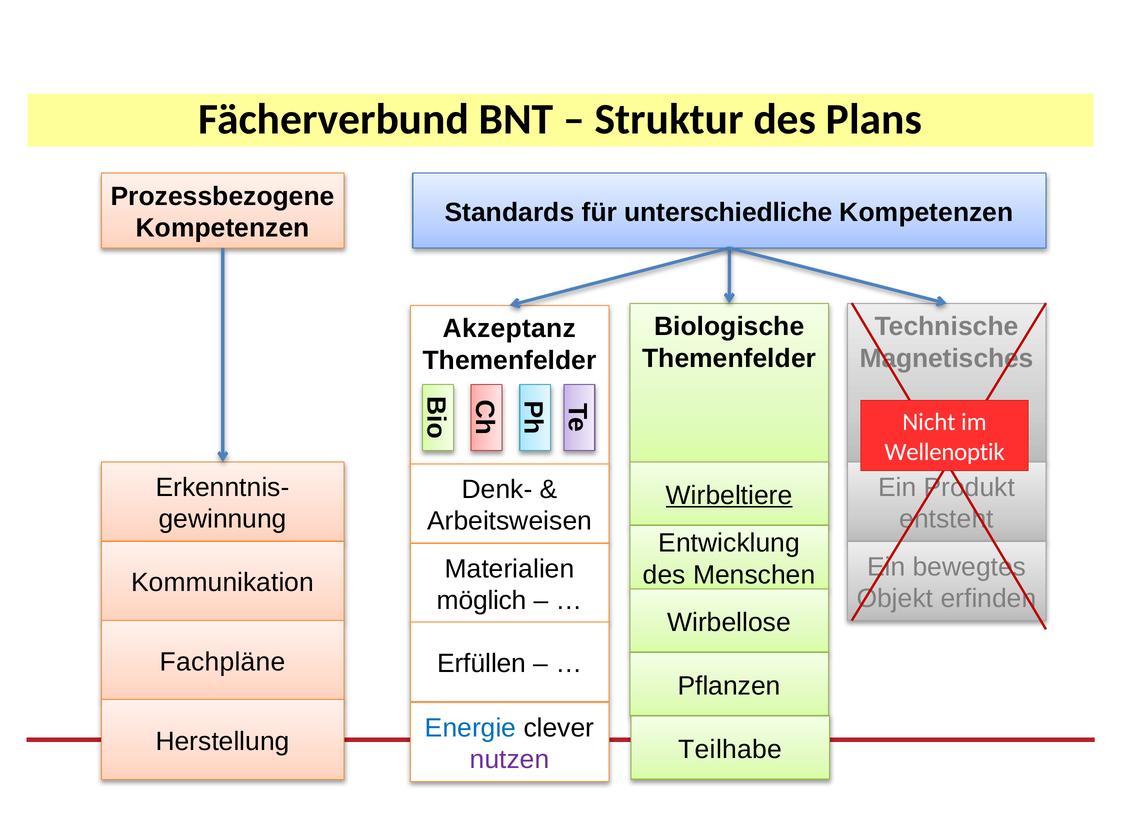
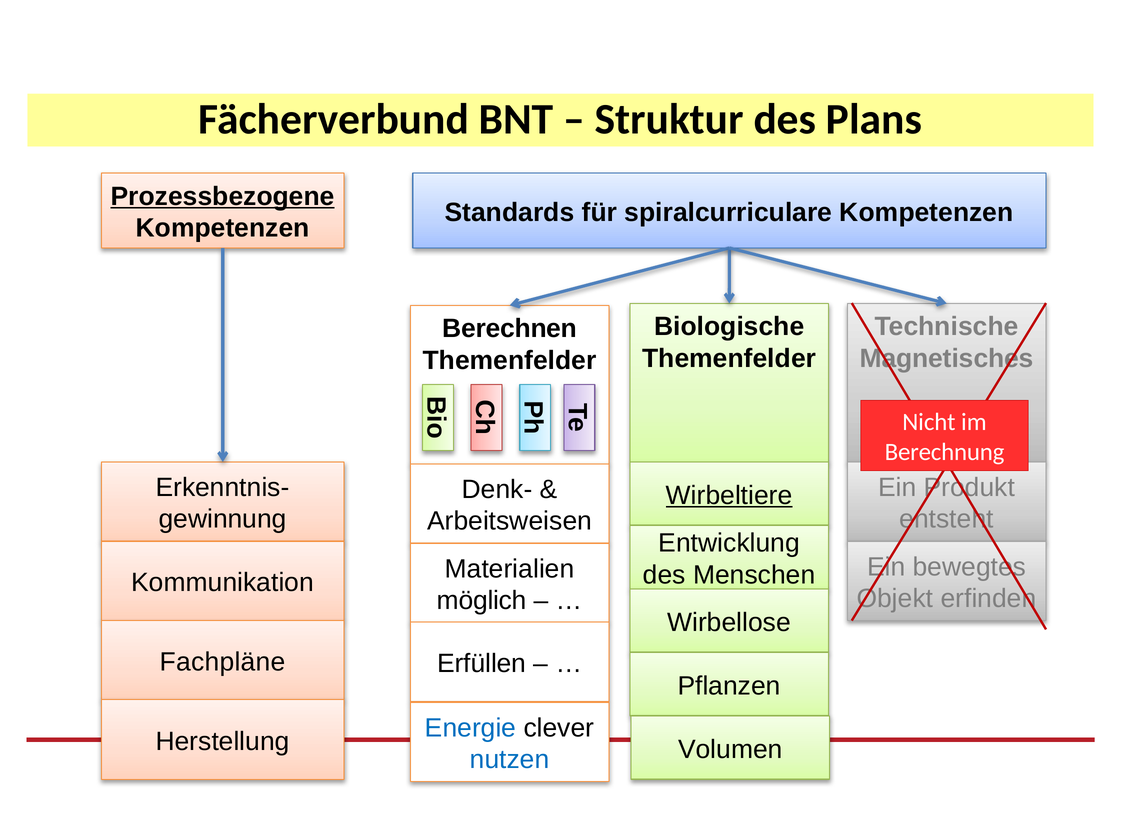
Prozessbezogene underline: none -> present (223, 197)
unterschiedliche: unterschiedliche -> spiralcurriculare (728, 213)
Akzeptanz: Akzeptanz -> Berechnen (510, 329)
Wellenoptik: Wellenoptik -> Berechnung (945, 452)
Teilhabe: Teilhabe -> Volumen (730, 750)
nutzen colour: purple -> blue (510, 760)
